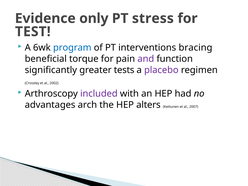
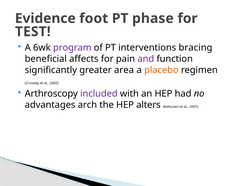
only: only -> foot (94, 18)
stress: stress -> phase (153, 18)
program colour: blue -> purple (72, 48)
torque: torque -> affects (84, 59)
tests: tests -> area (124, 70)
placebo colour: purple -> orange (161, 70)
